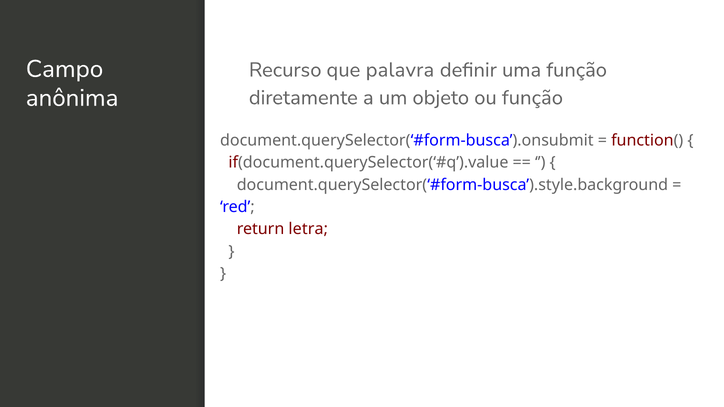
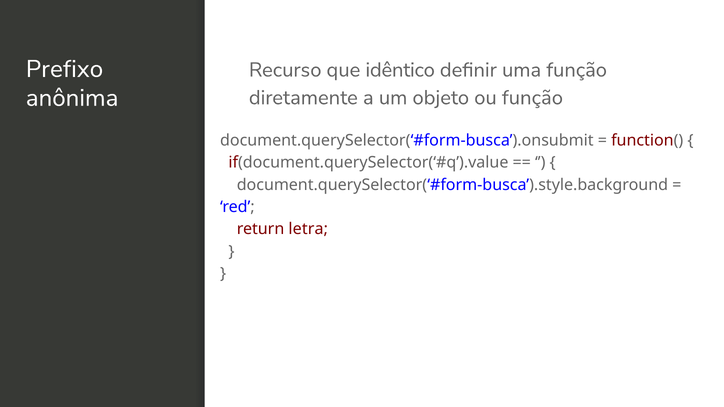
Campo: Campo -> Prefixo (64, 69)
palavra: palavra -> idêntico (400, 70)
